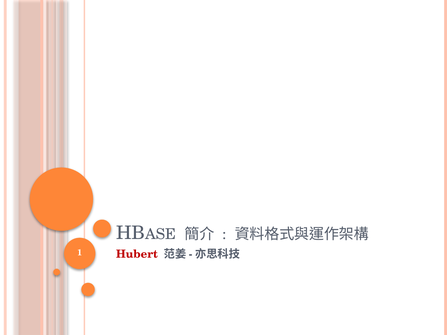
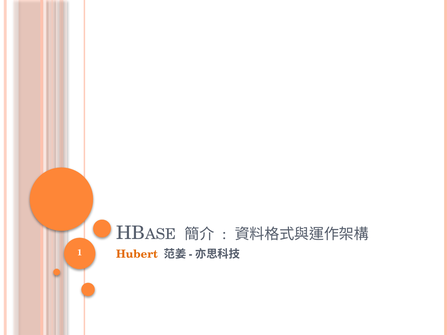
Hubert colour: red -> orange (137, 254)
